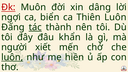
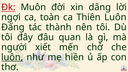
biển: biển -> toàn (50, 17)
tác underline: present -> none (35, 27)
khẩn: khẩn -> quan (70, 37)
